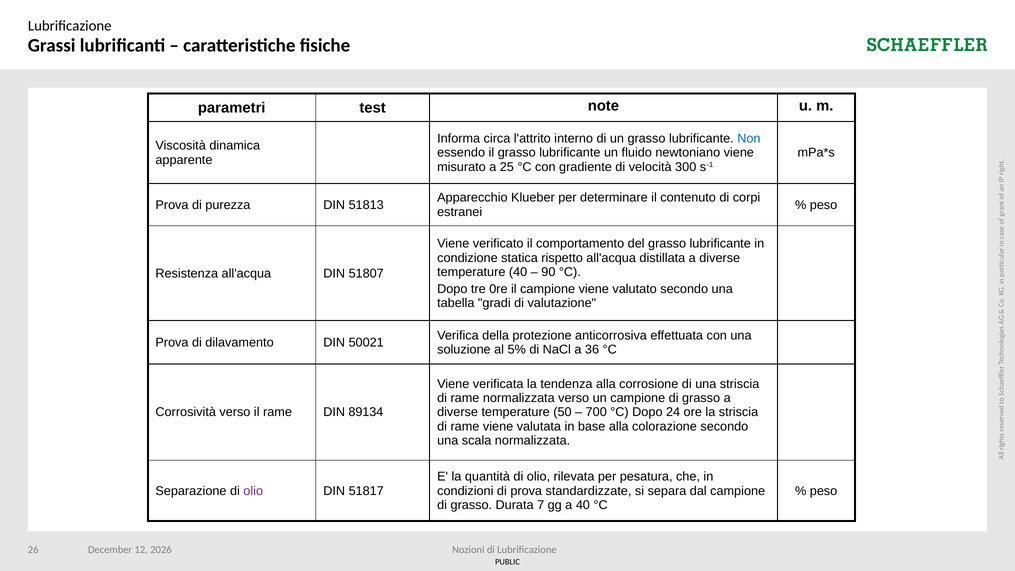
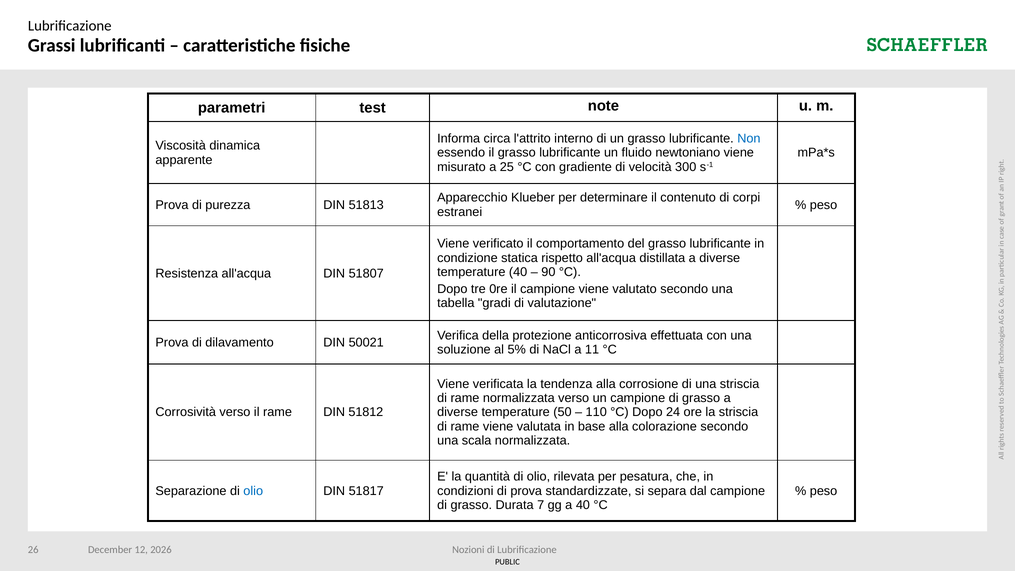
36: 36 -> 11 (592, 350)
89134: 89134 -> 51812 (366, 412)
700: 700 -> 110 (596, 412)
olio colour: purple -> blue (253, 491)
